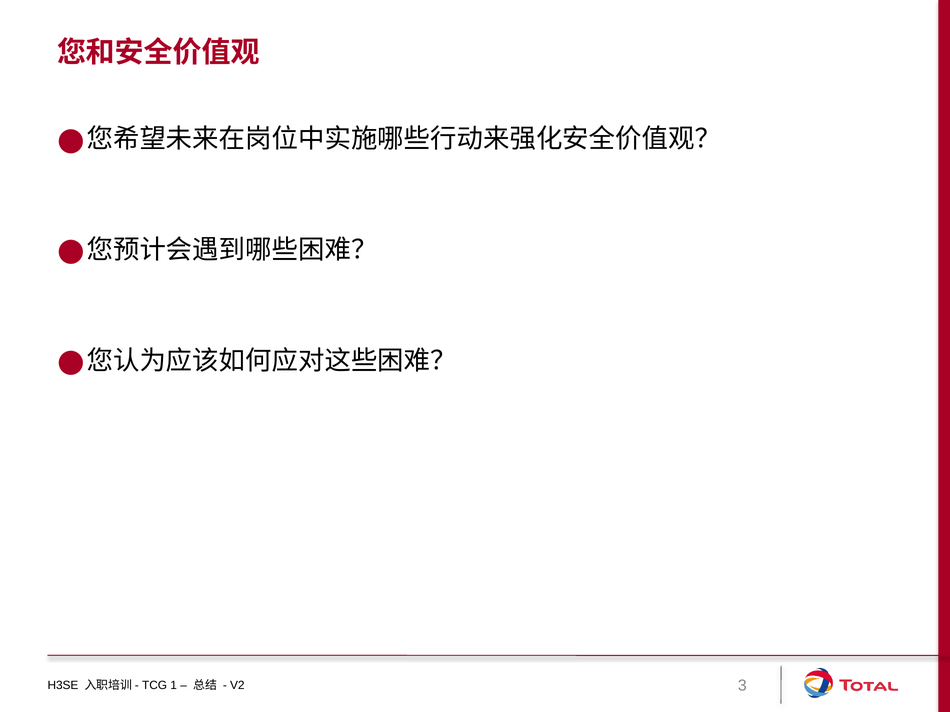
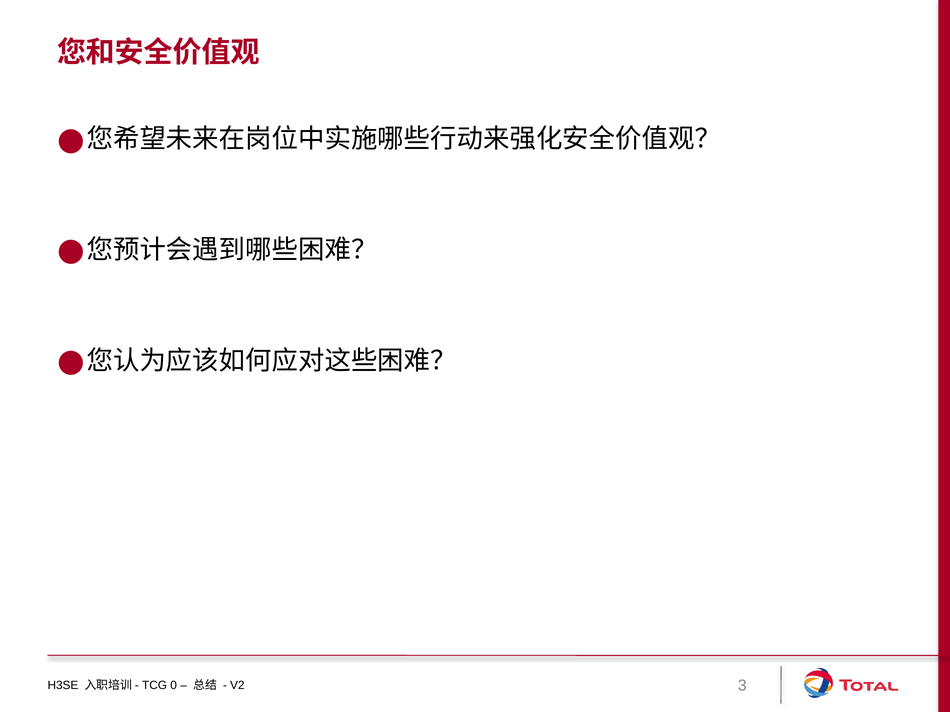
1: 1 -> 0 (174, 686)
